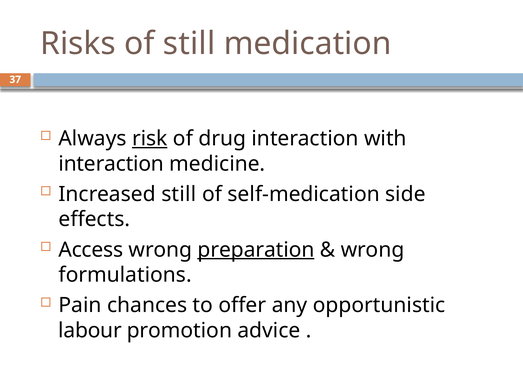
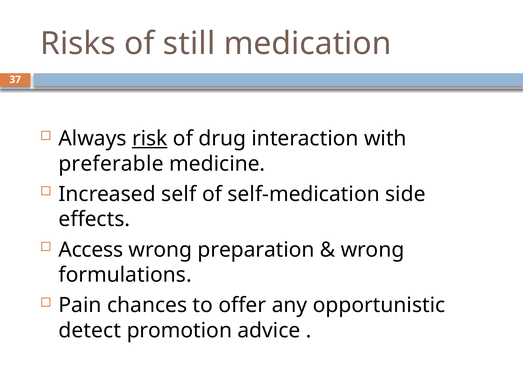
interaction: interaction -> preferable (111, 164)
Increased still: still -> self (179, 194)
preparation underline: present -> none (256, 250)
labour: labour -> detect (90, 331)
